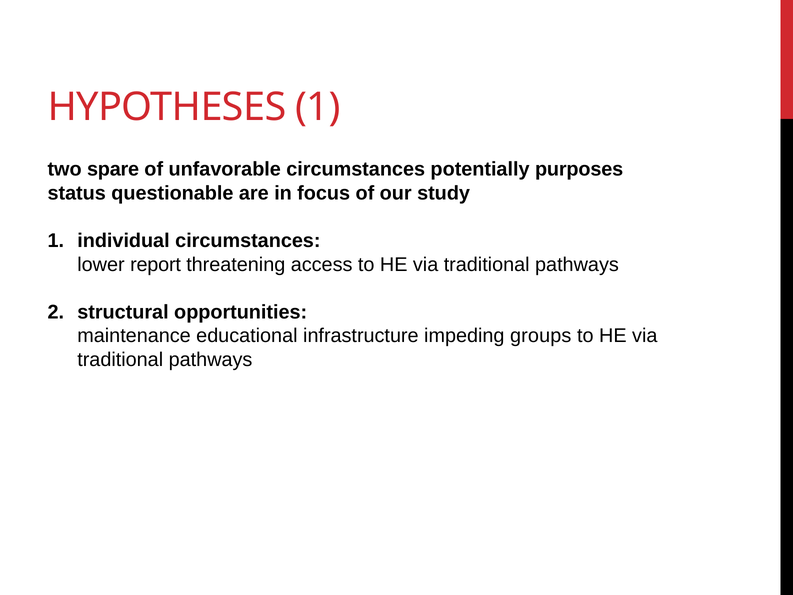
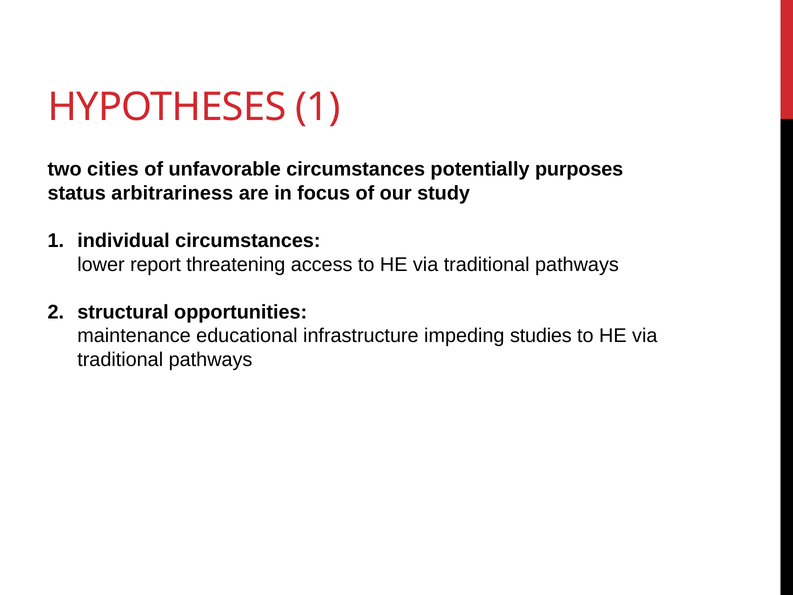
spare: spare -> cities (113, 169)
questionable: questionable -> arbitrariness (172, 193)
groups: groups -> studies (541, 336)
